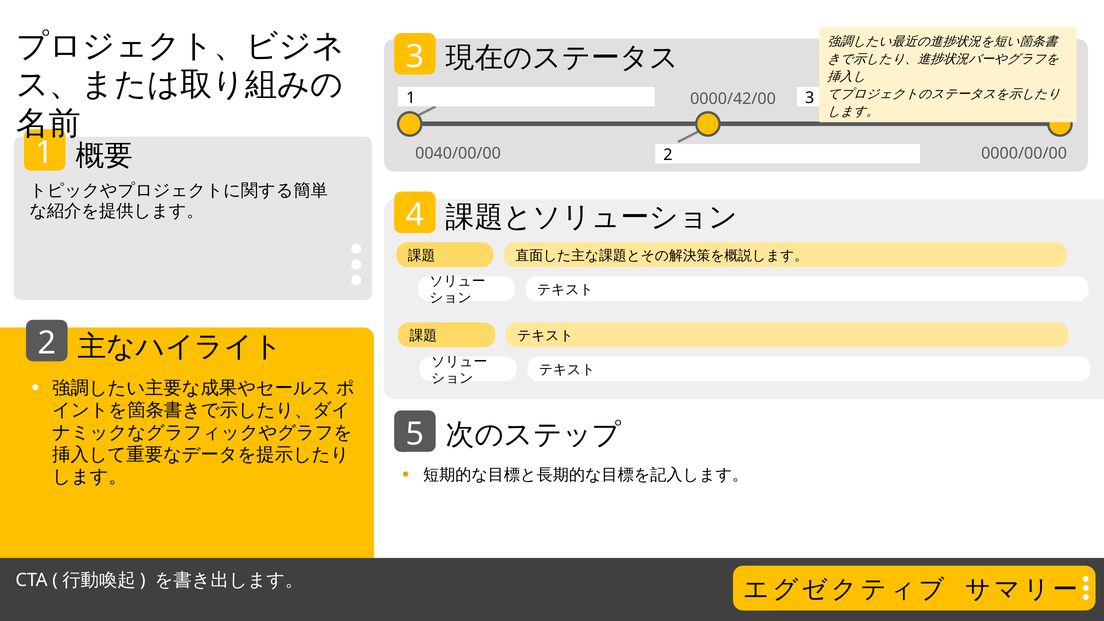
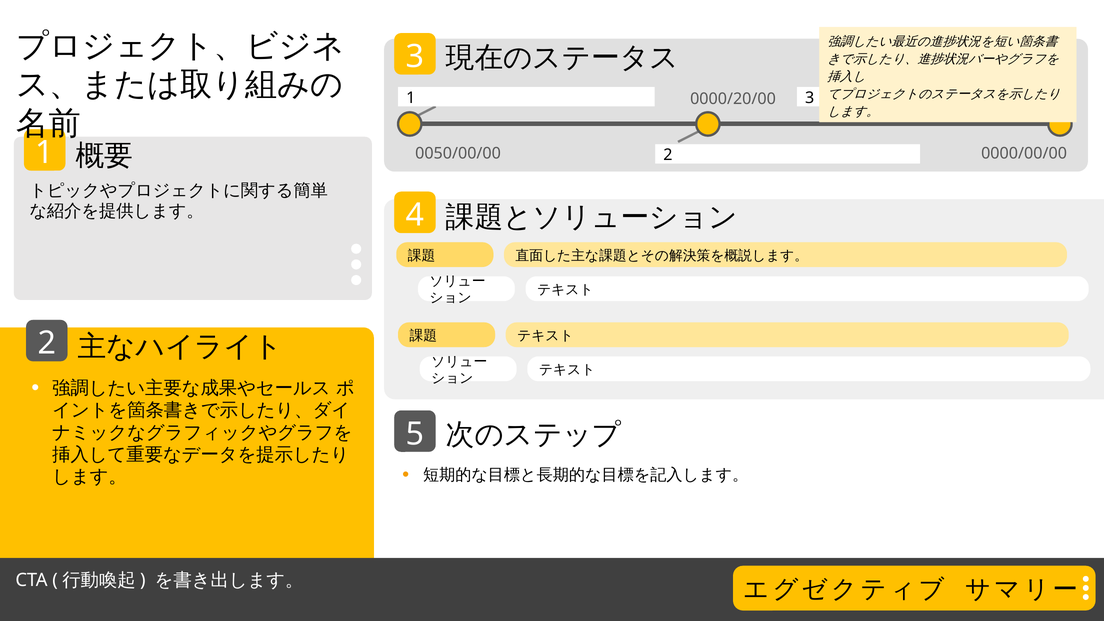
0000/42/00: 0000/42/00 -> 0000/20/00 (733, 99)
0040/00/00: 0040/00/00 -> 0050/00/00 (458, 153)
